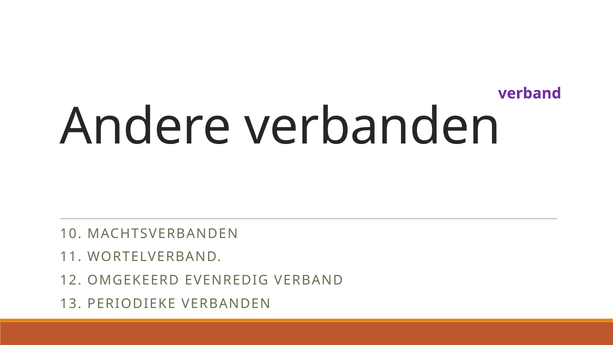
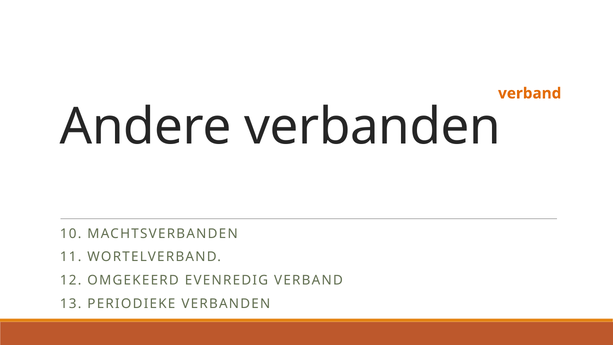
verband colour: purple -> orange (530, 93)
